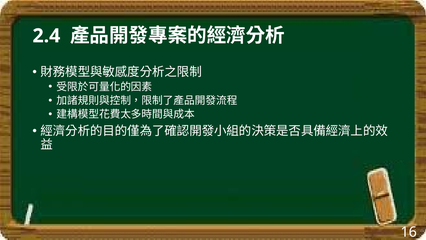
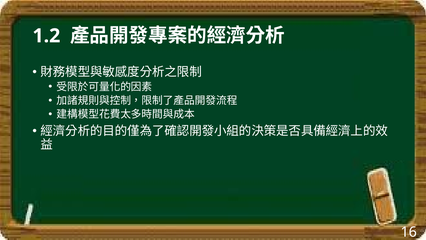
2.4: 2.4 -> 1.2 (46, 36)
